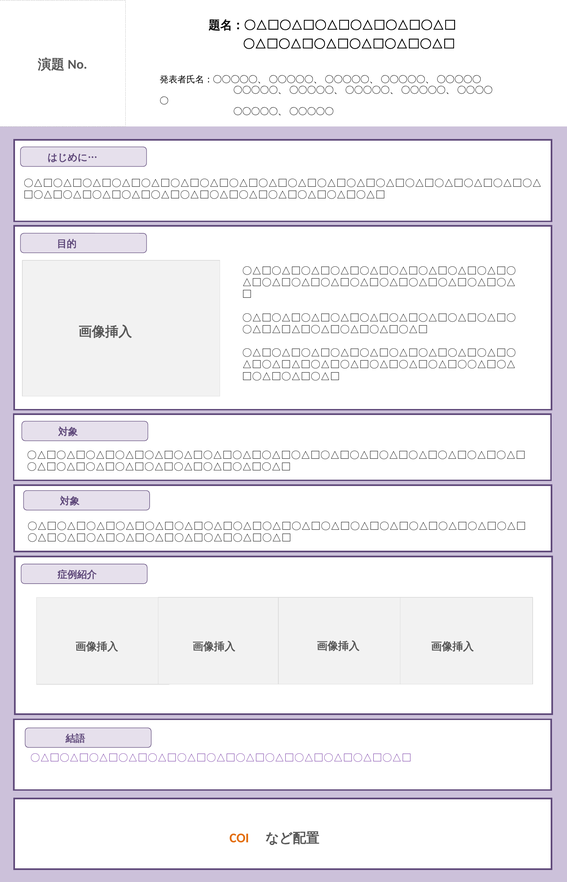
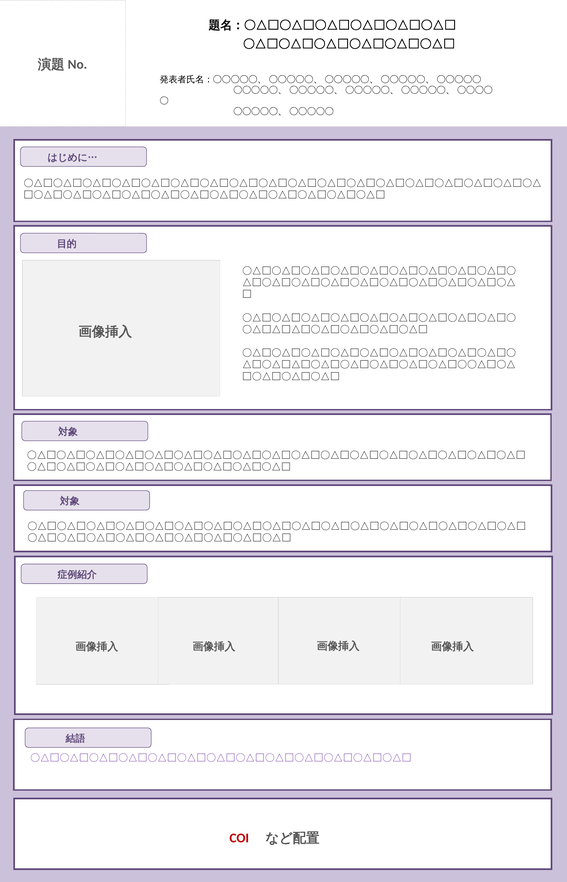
COI colour: orange -> red (239, 838)
